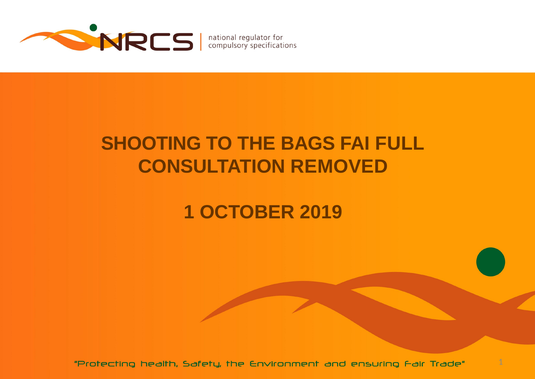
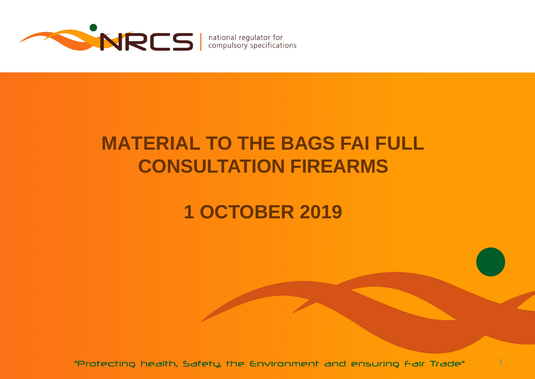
SHOOTING: SHOOTING -> MATERIAL (151, 143)
REMOVED: REMOVED -> FIREARMS (339, 166)
